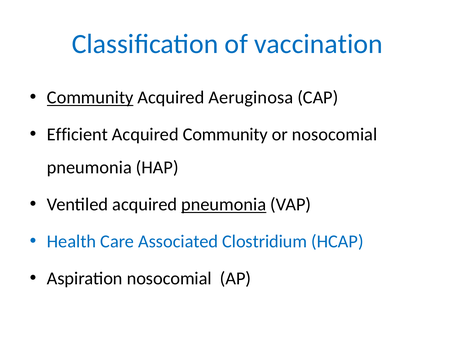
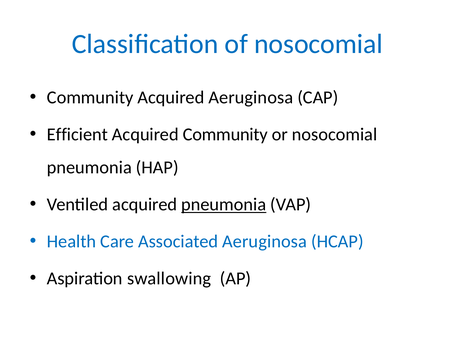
of vaccination: vaccination -> nosocomial (318, 44)
Community underline: present -> none (90, 98)
Associated Clostridium: Clostridium -> Aeruginosa (265, 242)
Aspiration nosocomial: nosocomial -> swallowing (169, 279)
